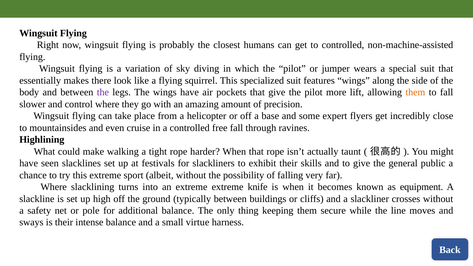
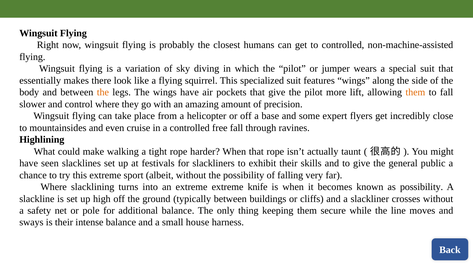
the colour: purple -> orange (103, 92)
as equipment: equipment -> possibility (422, 187)
virtue: virtue -> house (198, 222)
